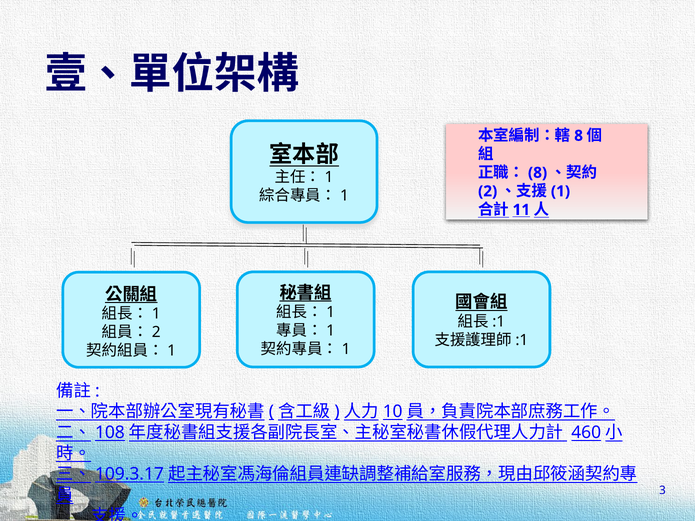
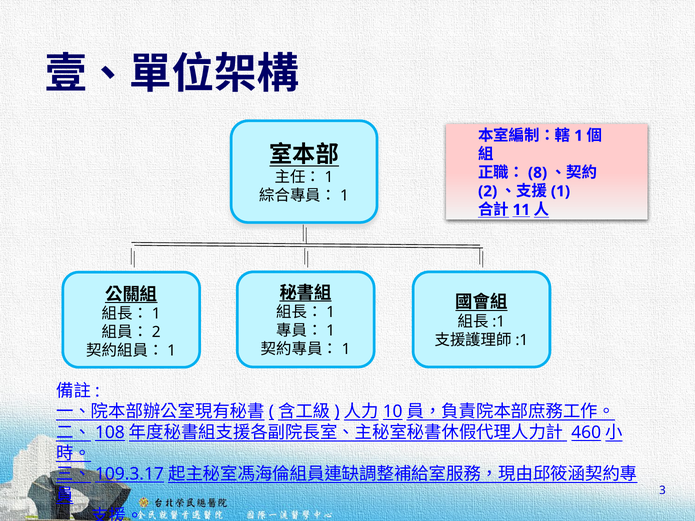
8: 8 -> 1 (579, 136)
